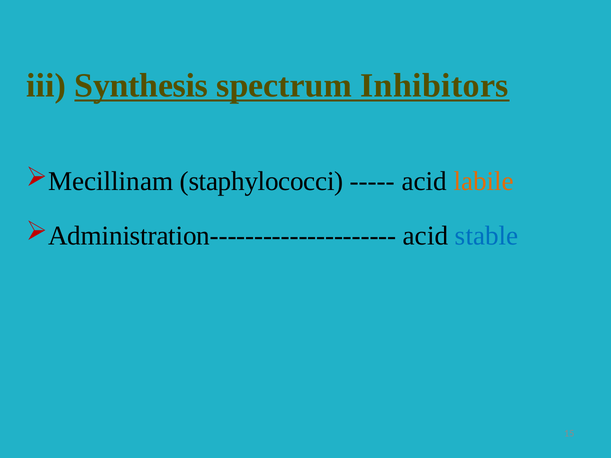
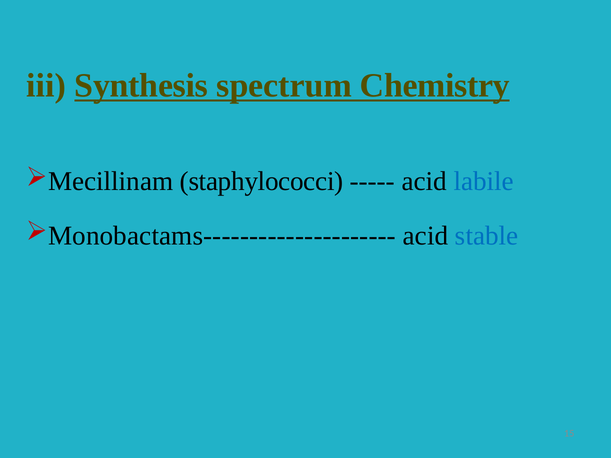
Inhibitors: Inhibitors -> Chemistry (435, 86)
labile colour: orange -> blue (484, 182)
Administration---------------------: Administration--------------------- -> Monobactams--------------------- (222, 236)
